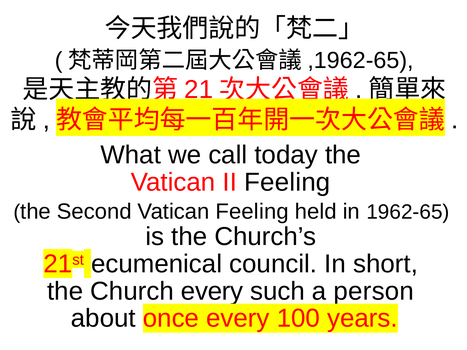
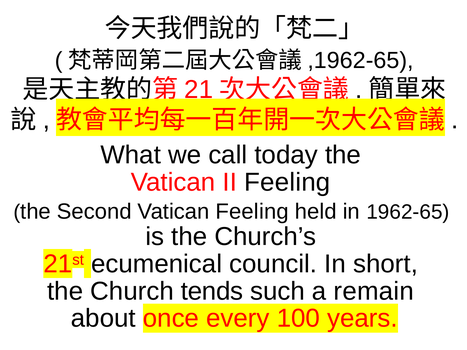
Church every: every -> tends (212, 291)
person: person -> remain (374, 291)
